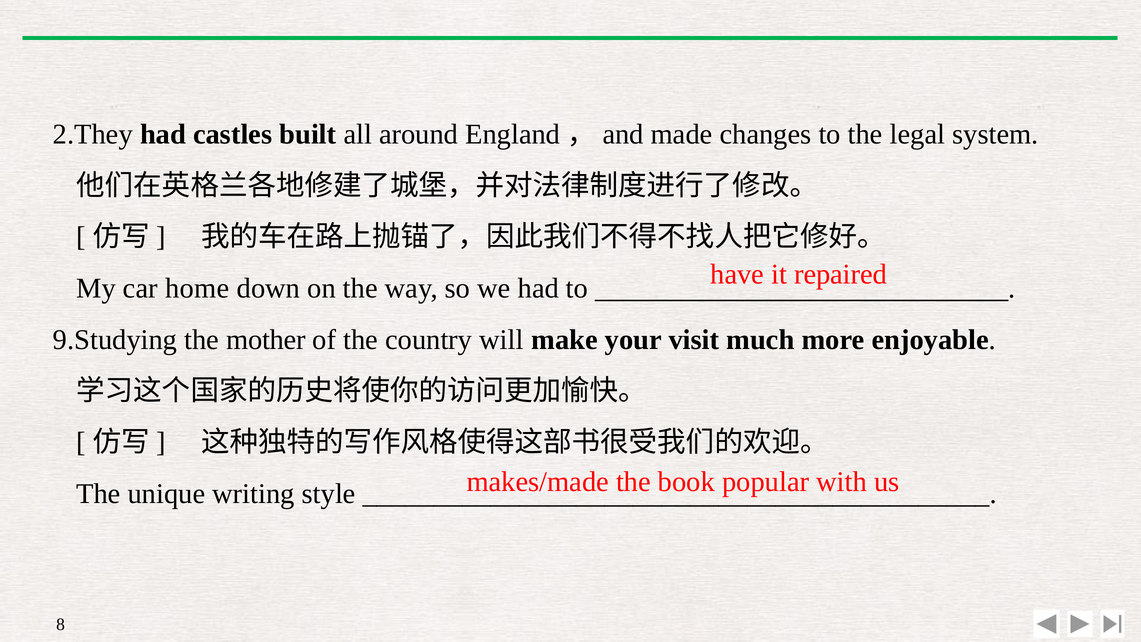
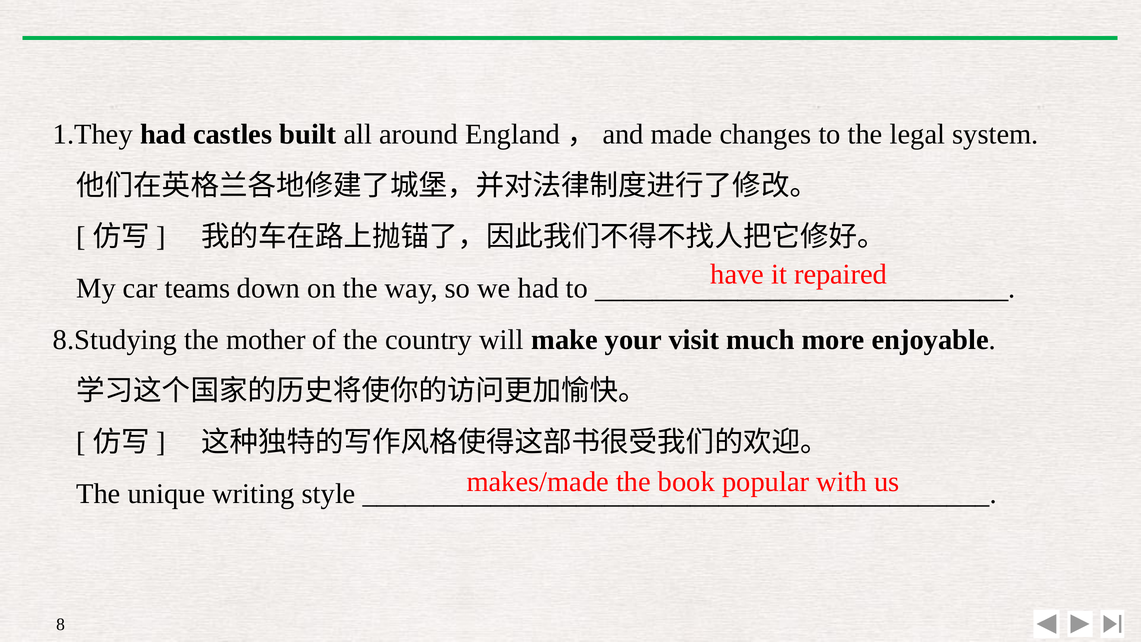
2.They: 2.They -> 1.They (93, 134)
home: home -> teams (198, 288)
9.Studying: 9.Studying -> 8.Studying (115, 340)
